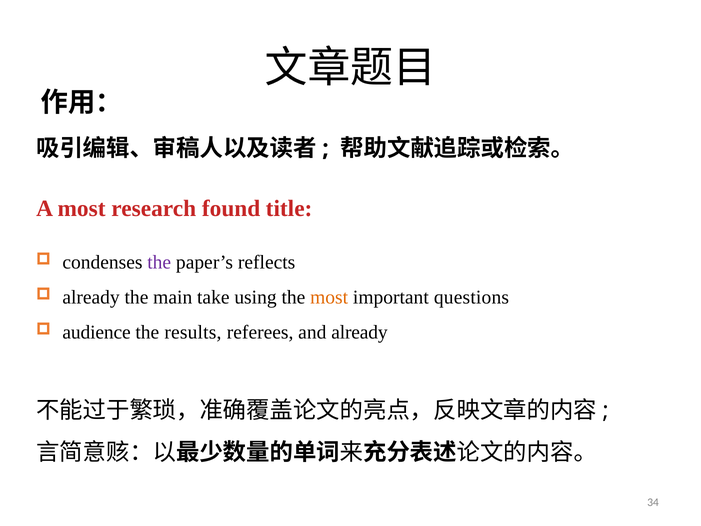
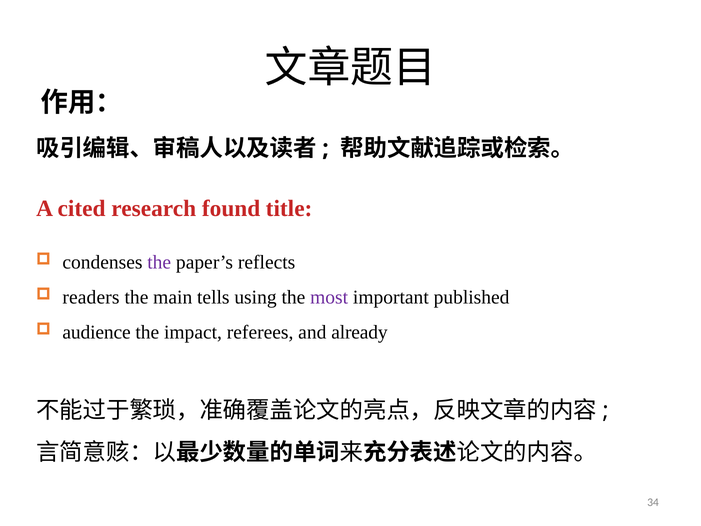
A most: most -> cited (82, 208)
already: already -> readers (91, 297)
take: take -> tells (213, 297)
most colour: orange -> purple (329, 297)
questions: questions -> published (472, 297)
results: results -> impact (193, 332)
